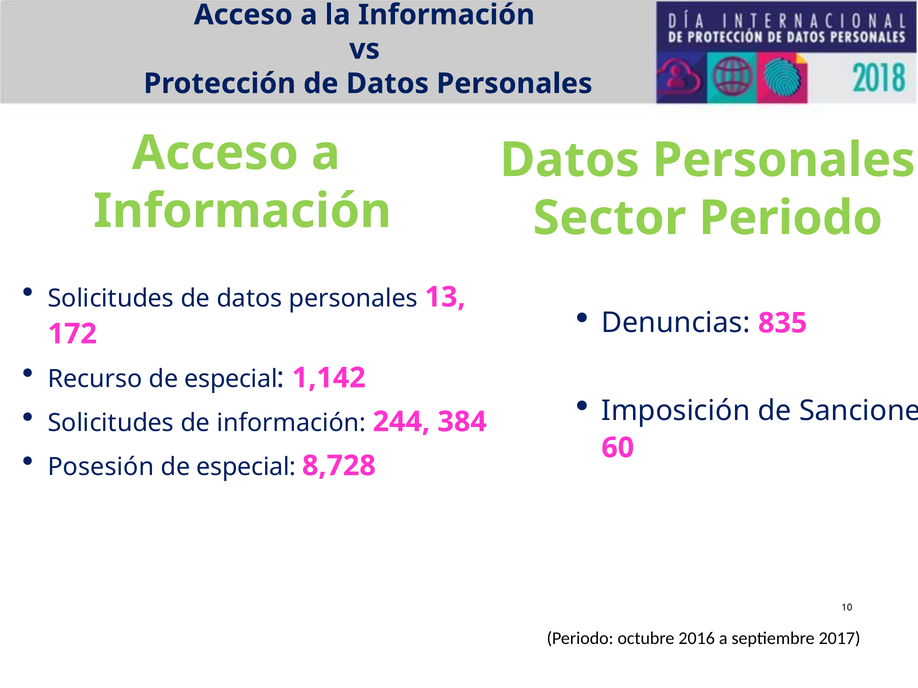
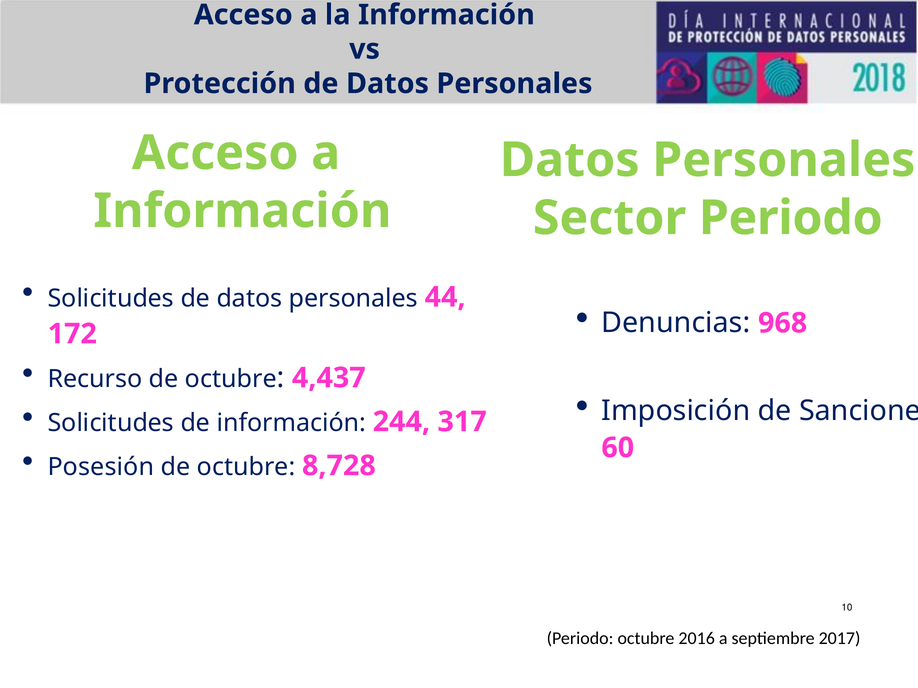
13: 13 -> 44 (445, 297)
835: 835 -> 968 (783, 323)
Recurso de especial: especial -> octubre (231, 379)
1,142: 1,142 -> 4,437 (329, 378)
384: 384 -> 317 (462, 422)
especial: especial -> octubre (246, 467)
